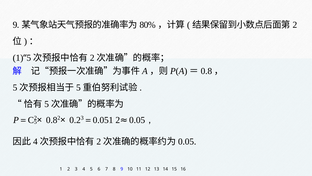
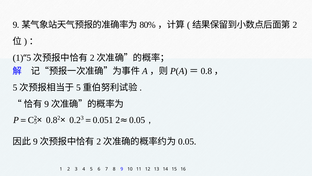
5: 5 -> 9 (47, 104)
4: 4 -> 9 (35, 141)
